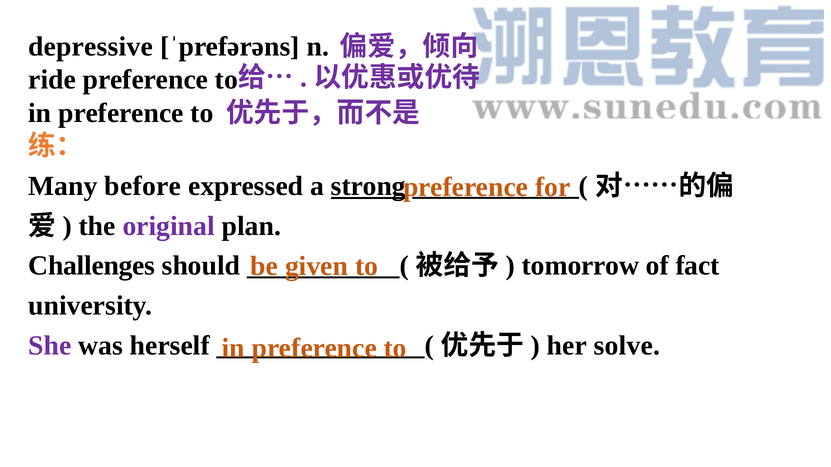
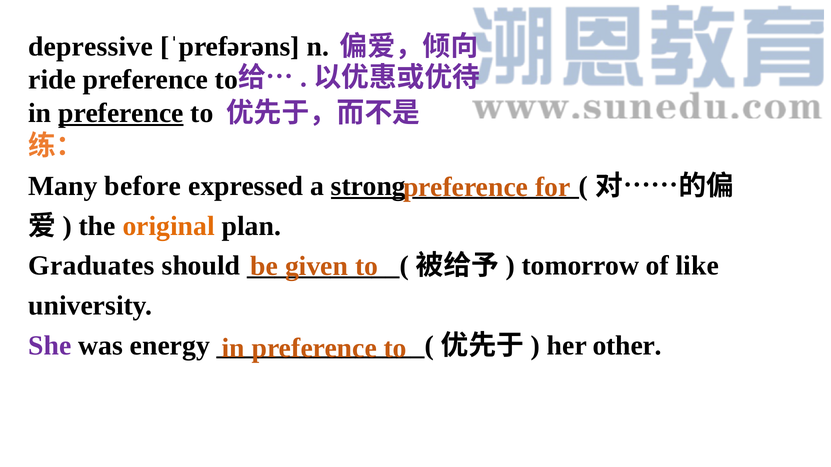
preference underline: none -> present (121, 113)
original colour: purple -> orange (169, 226)
Challenges: Challenges -> Graduates (91, 266)
fact: fact -> like (697, 266)
herself: herself -> energy (170, 346)
solve: solve -> other (627, 346)
